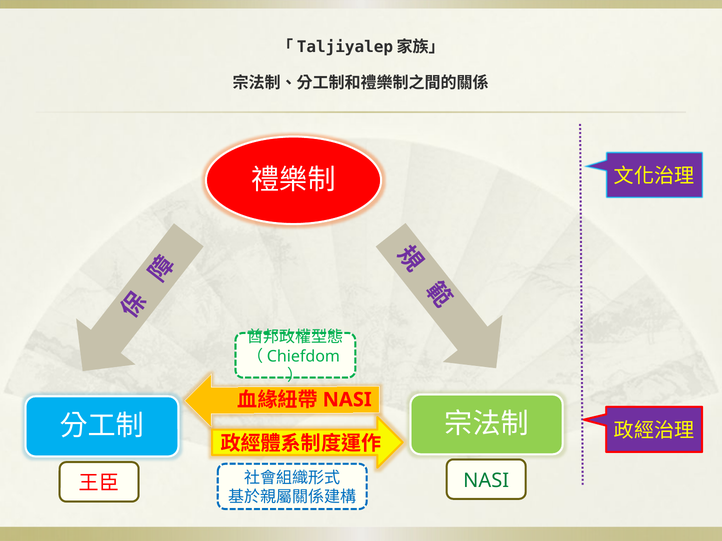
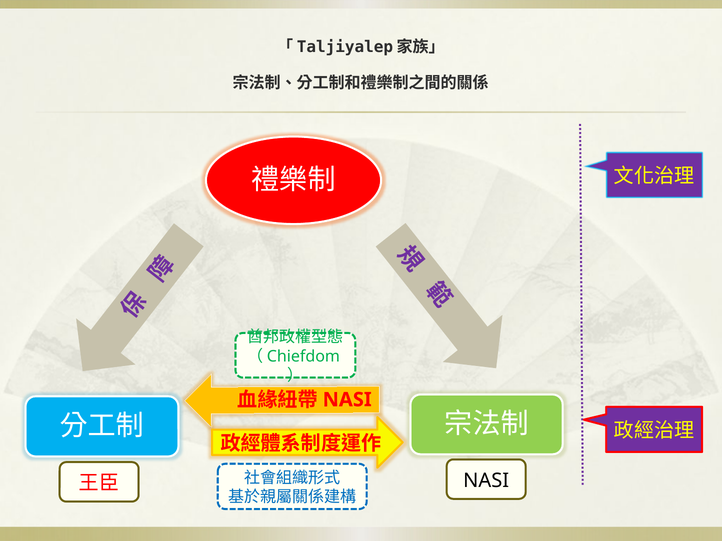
NASI colour: green -> black (486, 481)
